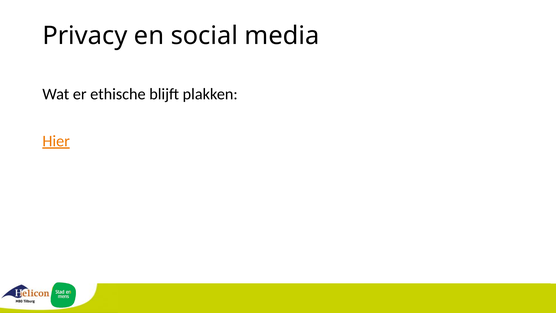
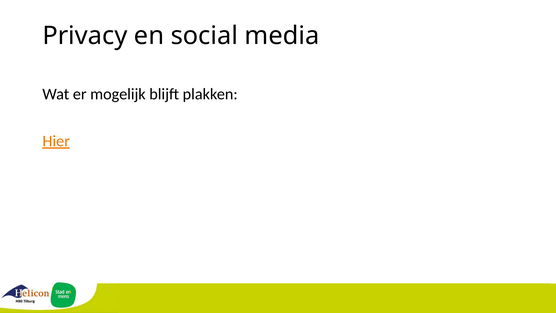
ethische: ethische -> mogelijk (118, 94)
